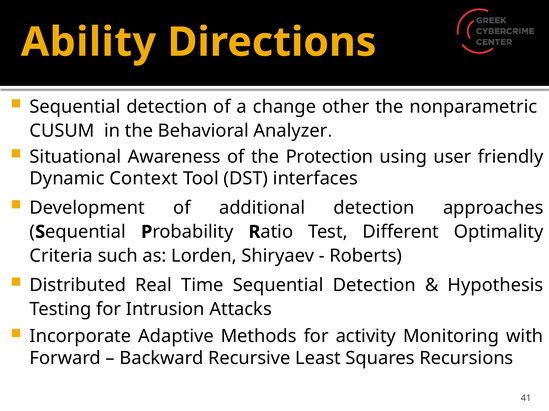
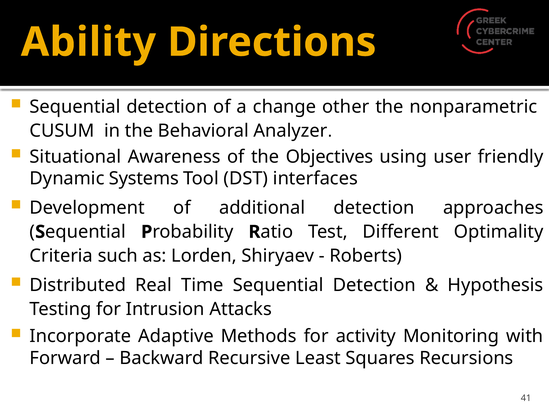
Protection: Protection -> Objectives (330, 157)
Context: Context -> Systems (144, 179)
